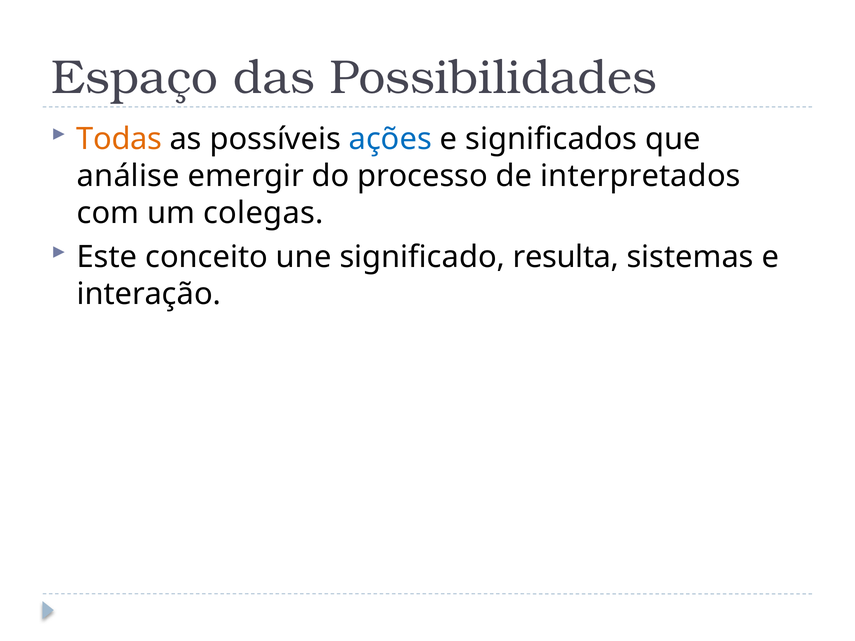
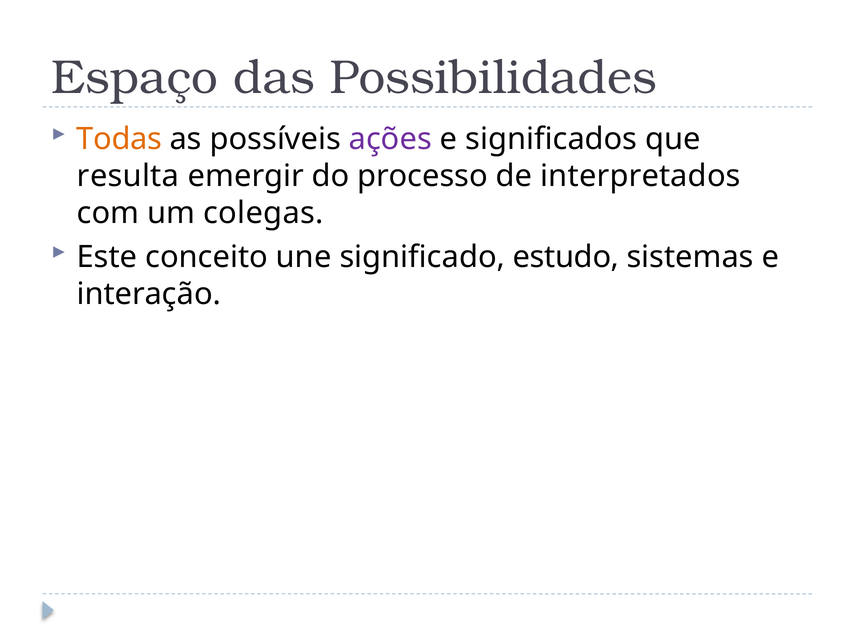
ações colour: blue -> purple (390, 139)
análise: análise -> resulta (128, 176)
resulta: resulta -> estudo (566, 257)
